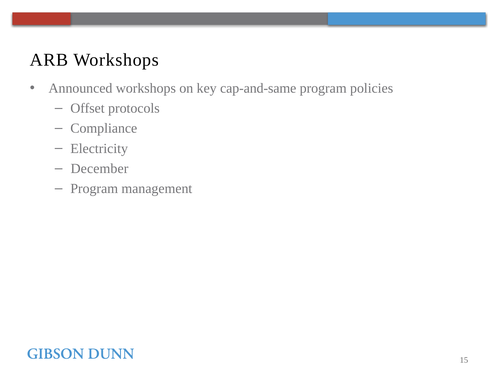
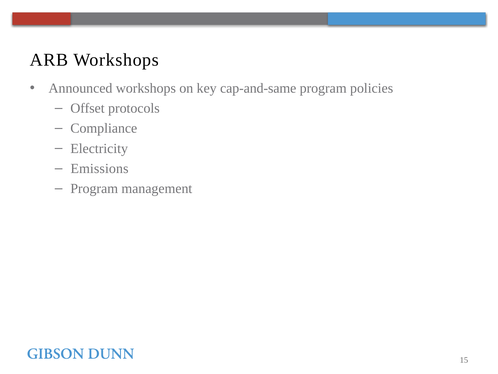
December: December -> Emissions (99, 168)
